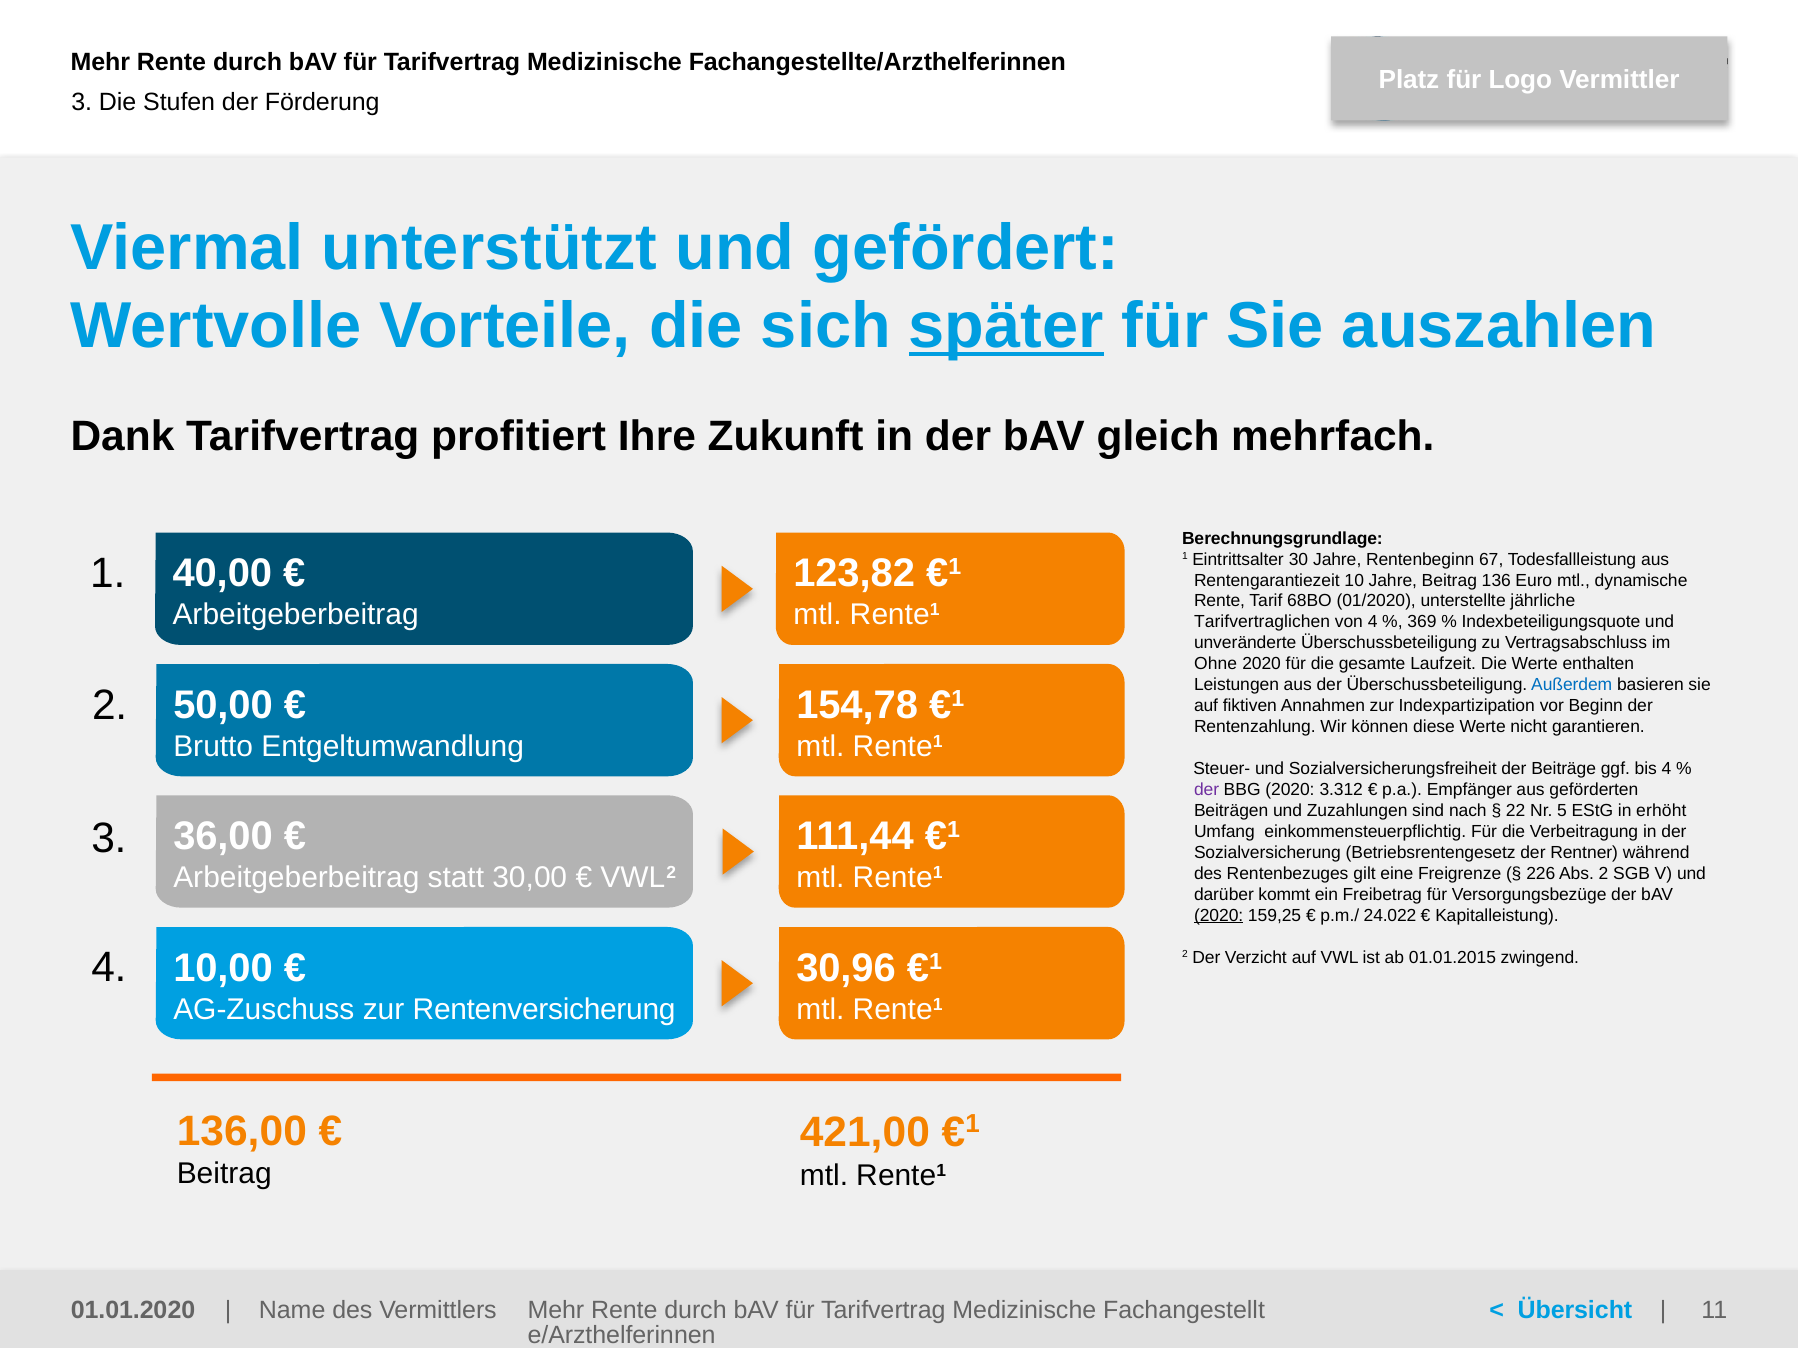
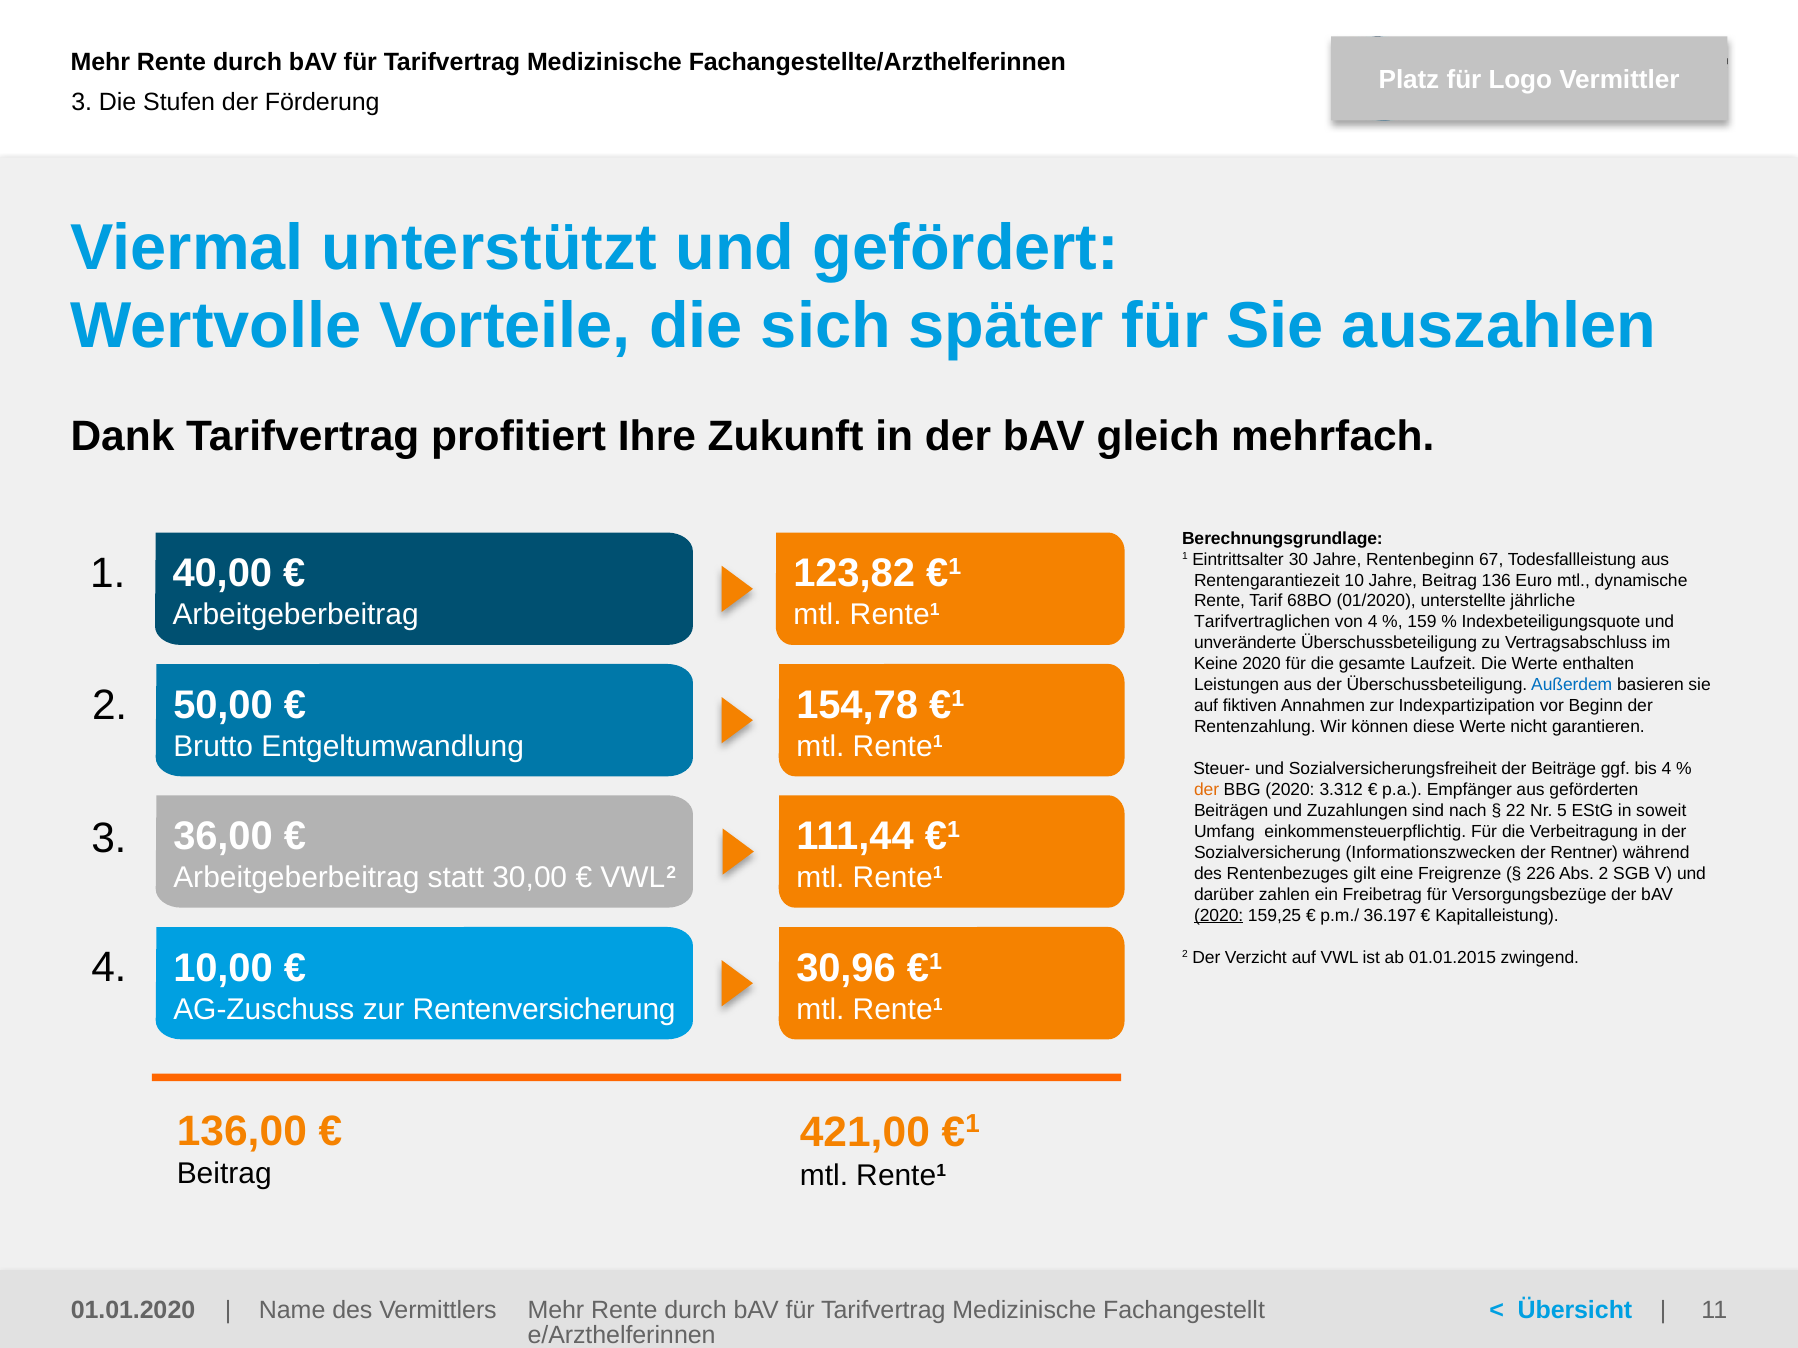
später underline: present -> none (1006, 326)
369: 369 -> 159 (1422, 622)
Ohne: Ohne -> Keine (1216, 664)
der colour: purple -> orange (1207, 790)
erhöht: erhöht -> soweit (1661, 811)
Betriebsrentengesetz: Betriebsrentengesetz -> Informationszwecken (1431, 853)
kommt: kommt -> zahlen (1284, 895)
24.022: 24.022 -> 36.197 (1390, 916)
